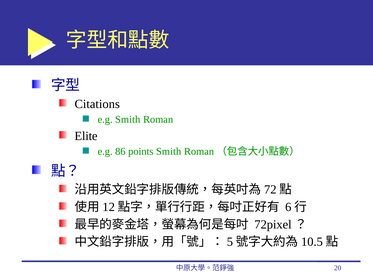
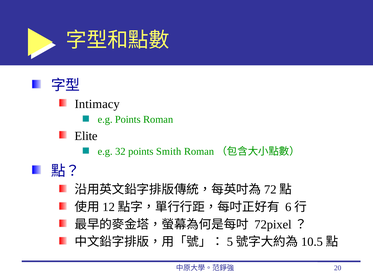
Citations: Citations -> Intimacy (97, 104)
e.g Smith: Smith -> Points (128, 119)
86: 86 -> 32 (120, 151)
